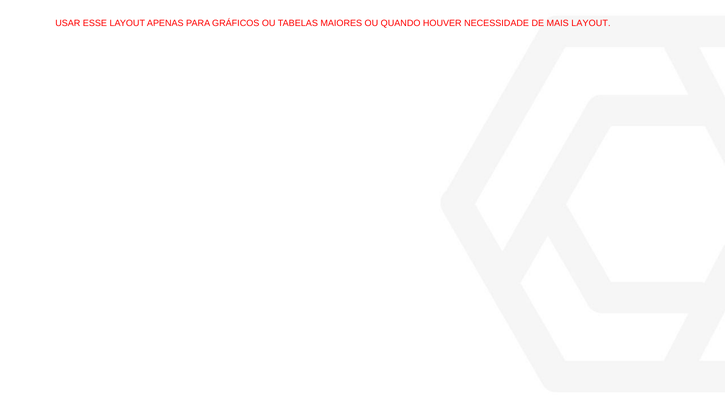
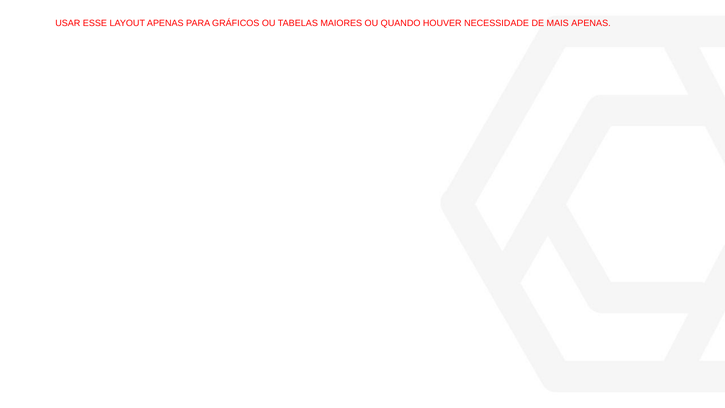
MAIS LAYOUT: LAYOUT -> APENAS (591, 23)
